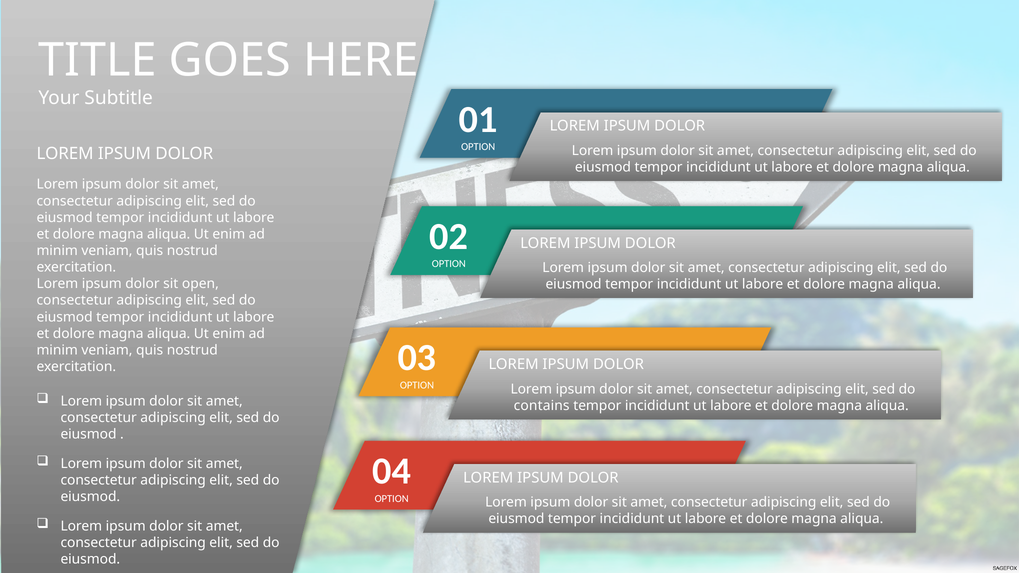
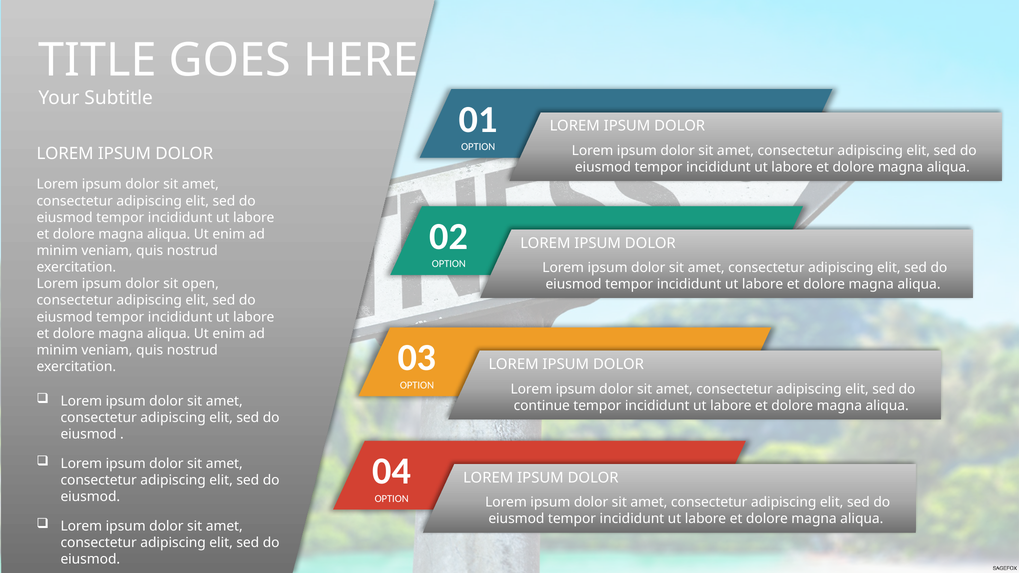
contains: contains -> continue (542, 406)
